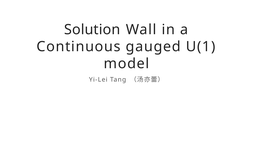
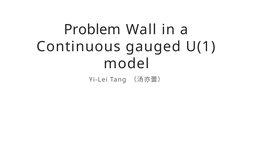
Solution: Solution -> Problem (92, 30)
